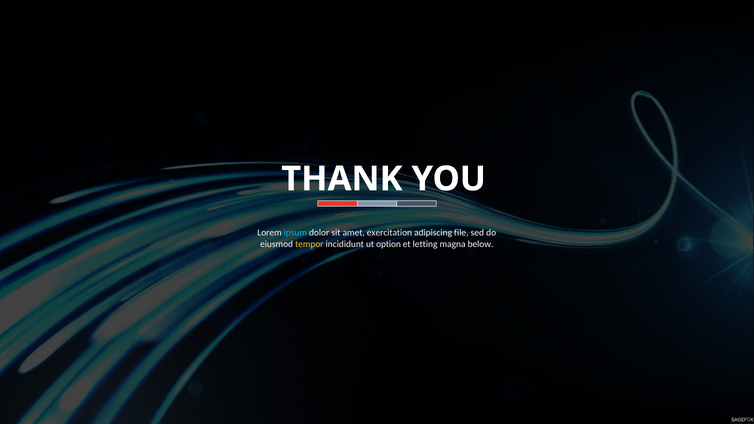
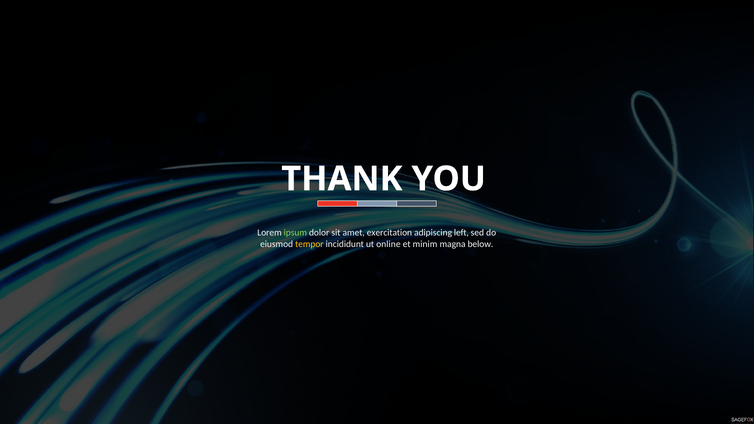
ipsum colour: light blue -> light green (295, 233)
file: file -> left (461, 233)
option: option -> online (388, 244)
letting: letting -> minim (425, 244)
